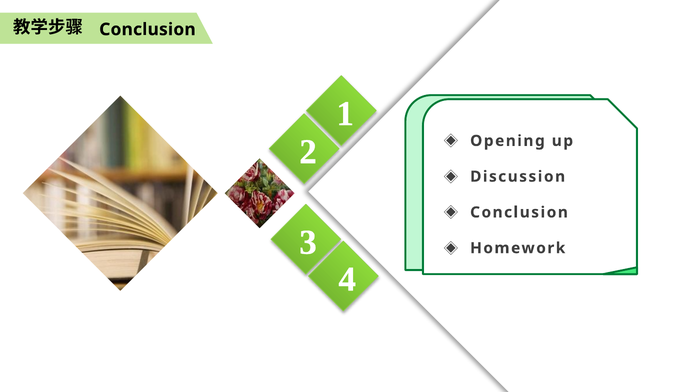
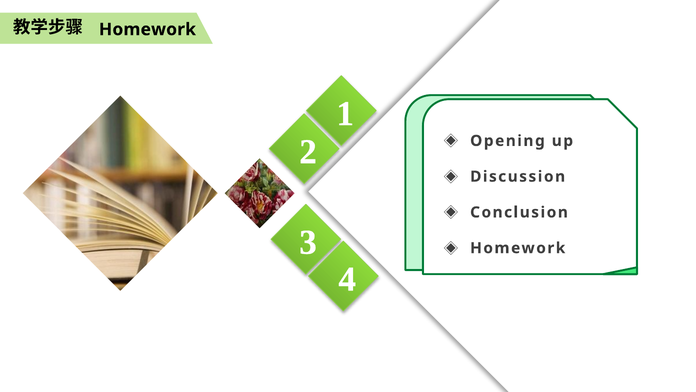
Conclusion: Conclusion -> Homework (147, 29)
